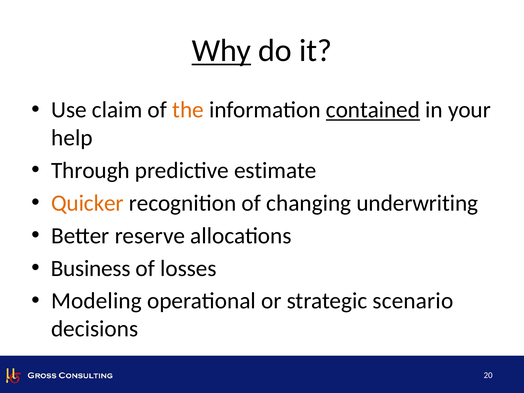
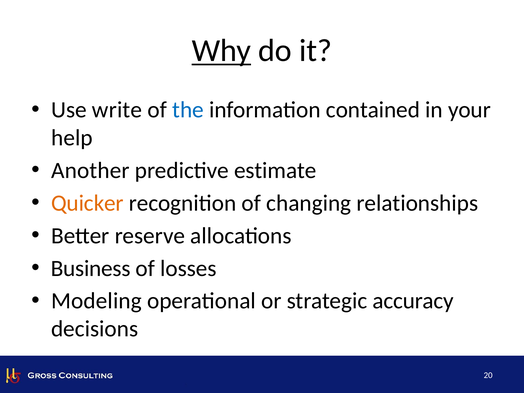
claim: claim -> write (117, 110)
the colour: orange -> blue (188, 110)
contained underline: present -> none (373, 110)
Through: Through -> Another (90, 170)
underwriting: underwriting -> relationships (417, 203)
scenario: scenario -> accuracy (413, 301)
